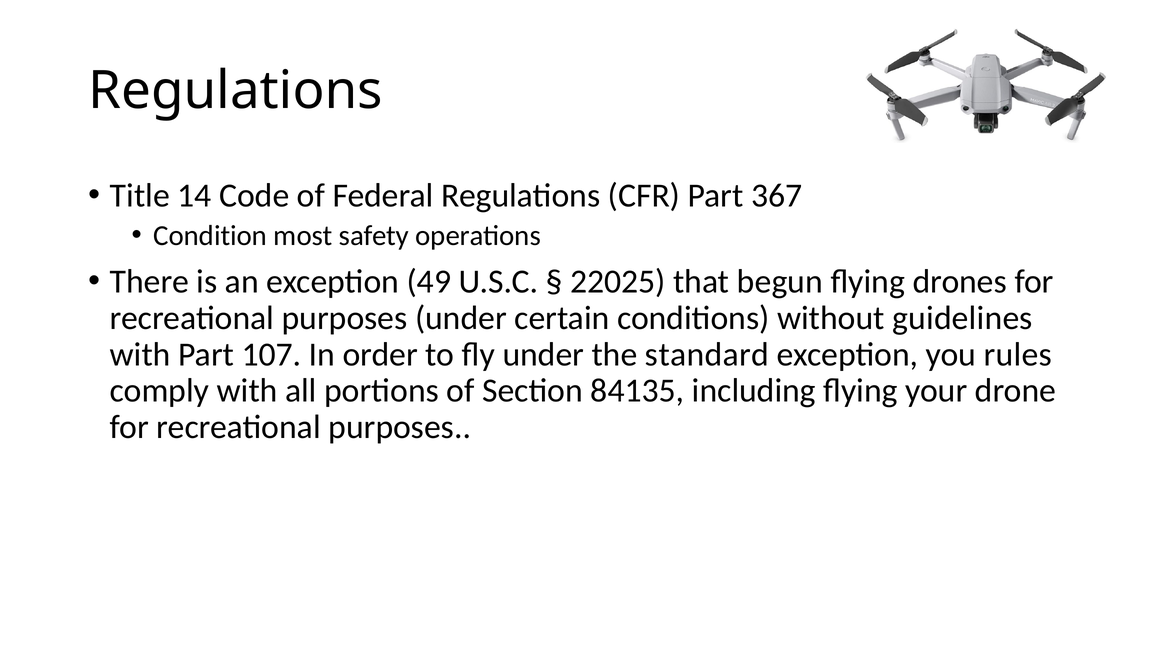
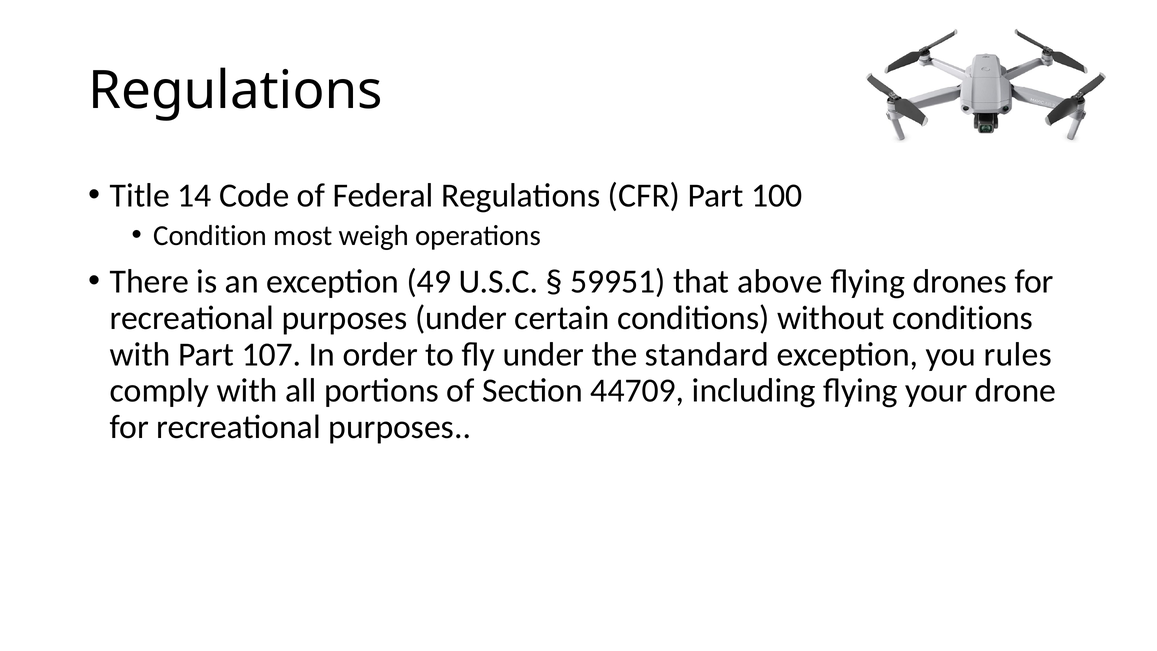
367: 367 -> 100 (777, 196)
safety: safety -> weigh (374, 236)
22025: 22025 -> 59951 (618, 281)
begun: begun -> above (780, 281)
without guidelines: guidelines -> conditions (963, 318)
84135: 84135 -> 44709 (637, 391)
